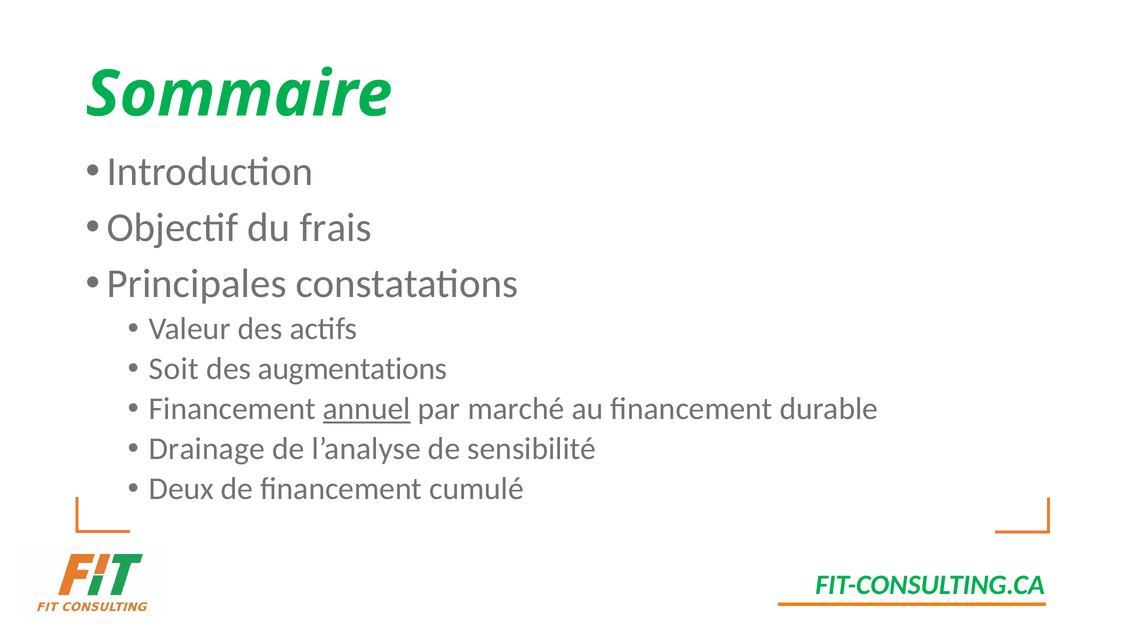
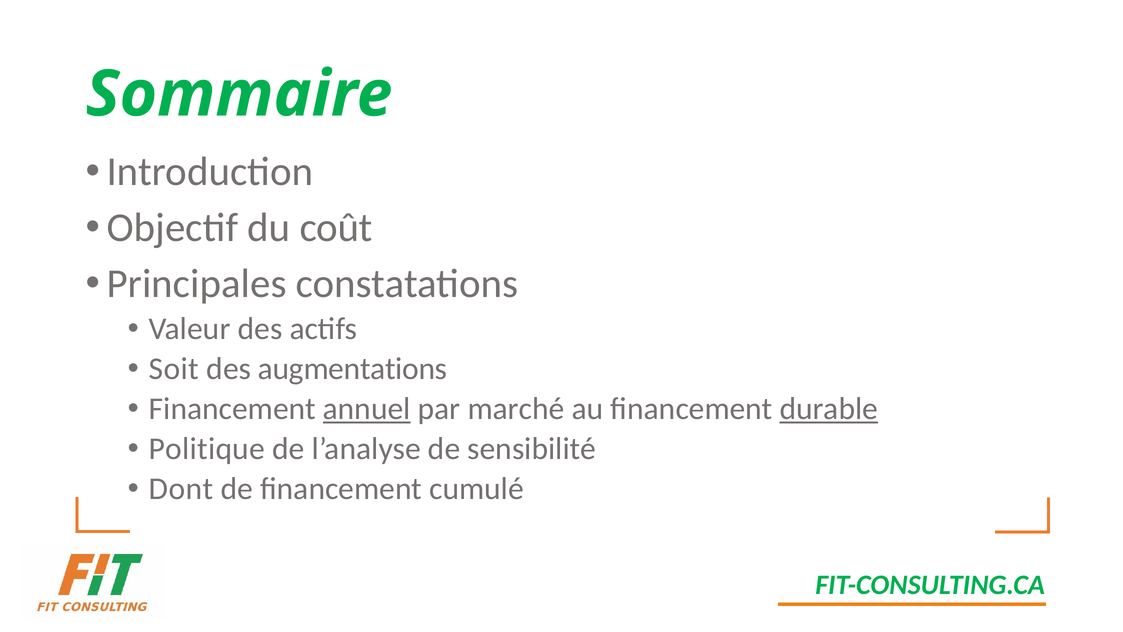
frais: frais -> coût (336, 228)
durable underline: none -> present (829, 409)
Drainage: Drainage -> Politique (207, 449)
Deux: Deux -> Dont (181, 489)
